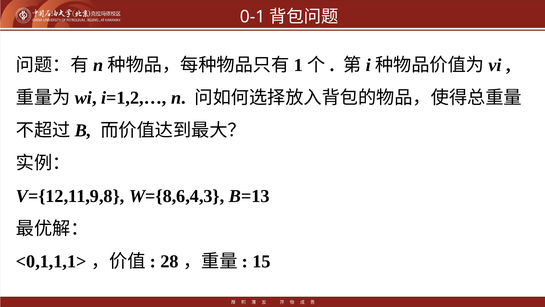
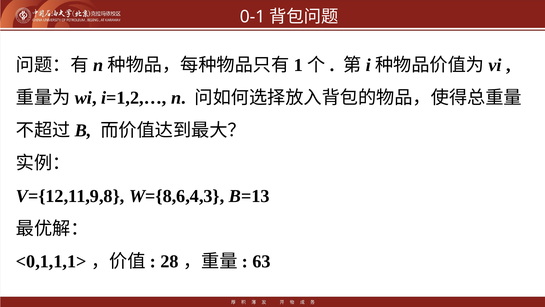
15: 15 -> 63 (262, 261)
